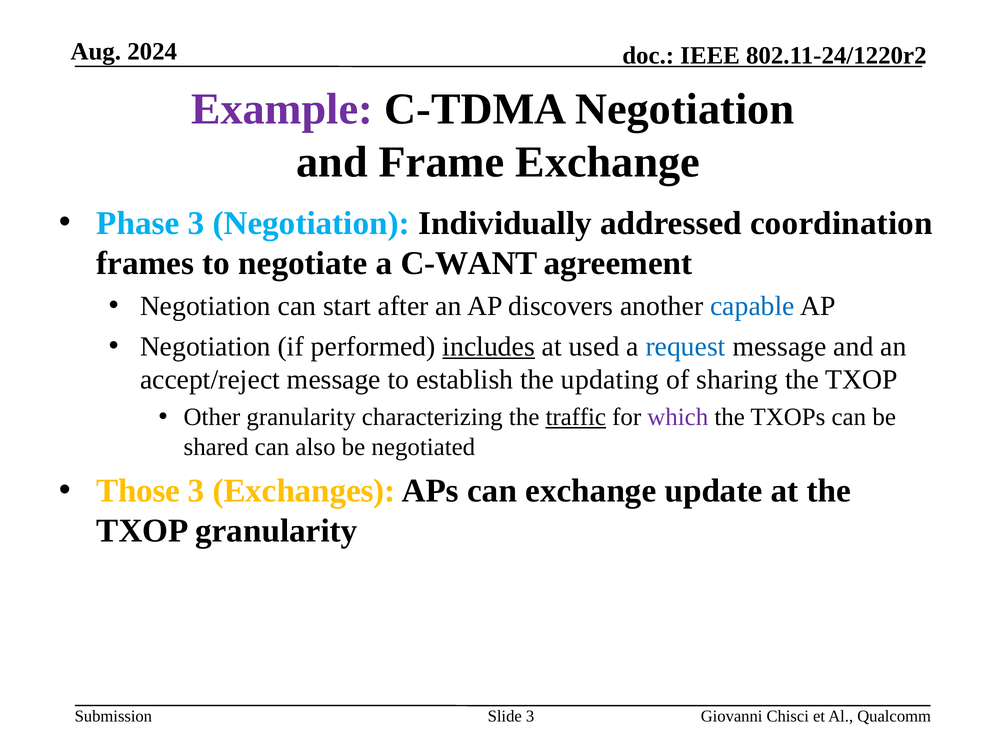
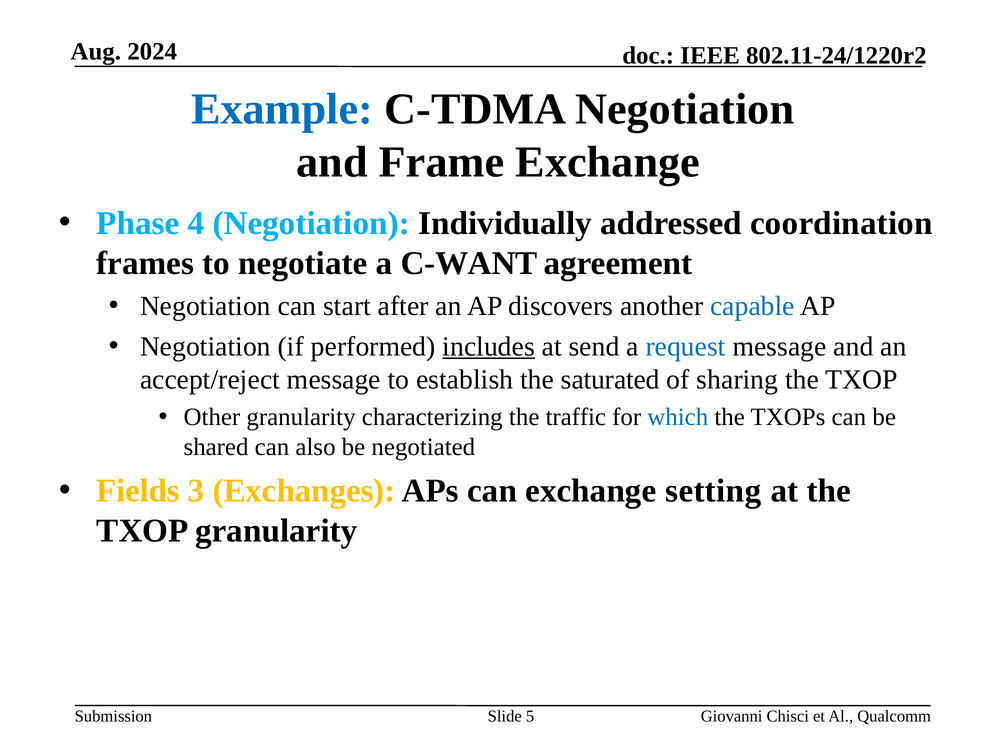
Example colour: purple -> blue (282, 109)
Phase 3: 3 -> 4 (196, 224)
used: used -> send (594, 347)
updating: updating -> saturated (610, 380)
traffic underline: present -> none (576, 418)
which colour: purple -> blue (678, 418)
Those: Those -> Fields (138, 491)
update: update -> setting (713, 491)
Slide 3: 3 -> 5 (530, 717)
